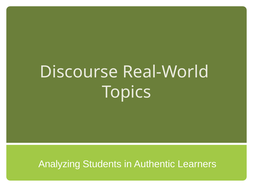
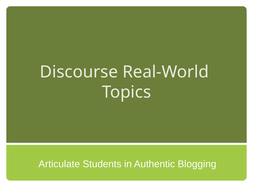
Analyzing: Analyzing -> Articulate (59, 165)
Learners: Learners -> Blogging (197, 165)
